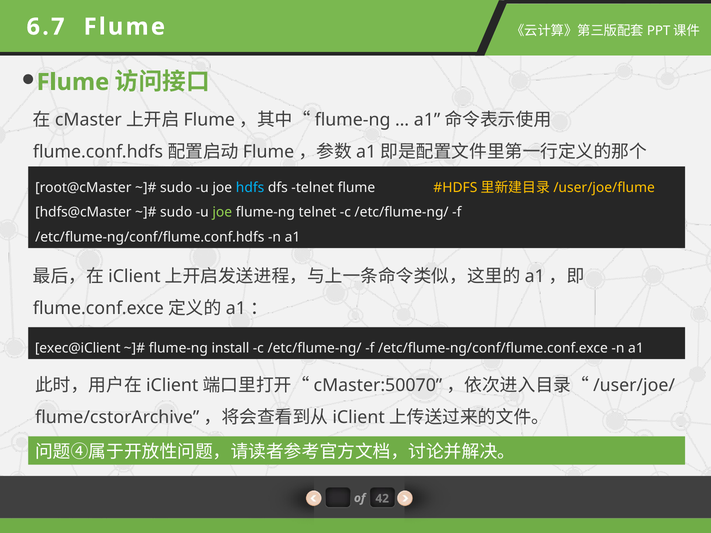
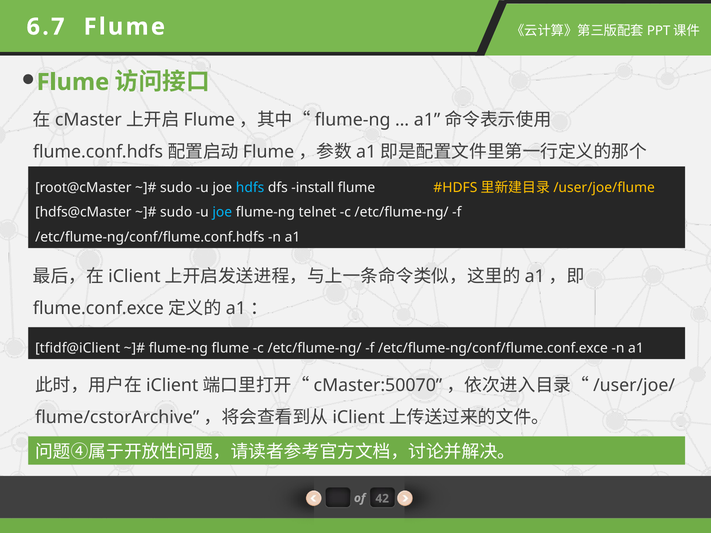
dfs telnet: telnet -> install (313, 188)
joe colour: light green -> light blue (222, 212)
exec@iClient: exec@iClient -> tfidf@iClient (78, 348)
flume-ng install: install -> flume (230, 348)
